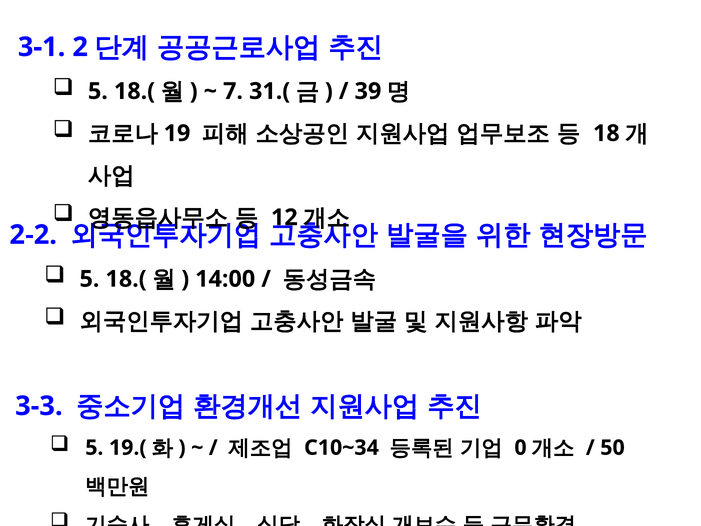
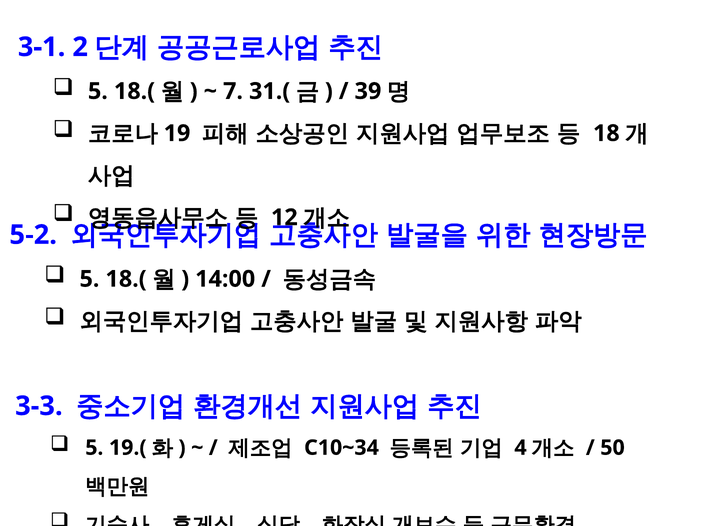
2-2: 2-2 -> 5-2 (33, 235)
0: 0 -> 4 (521, 447)
